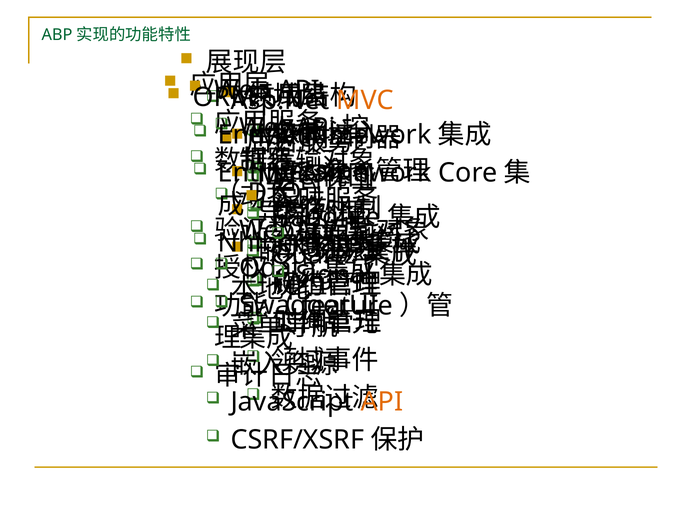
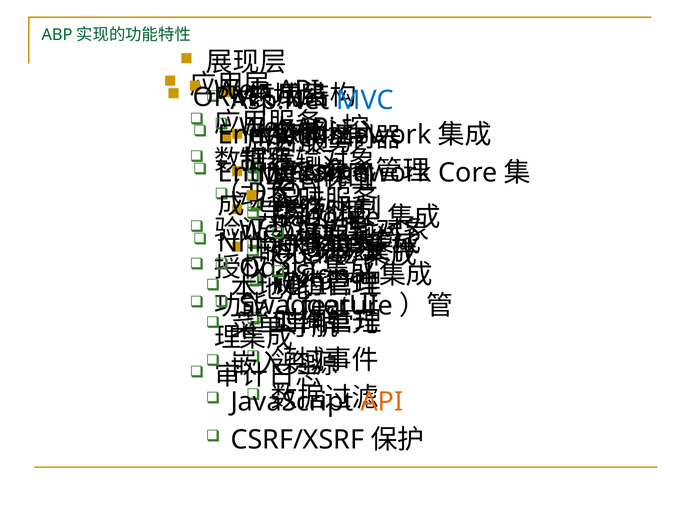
MVC colour: orange -> blue (365, 100)
